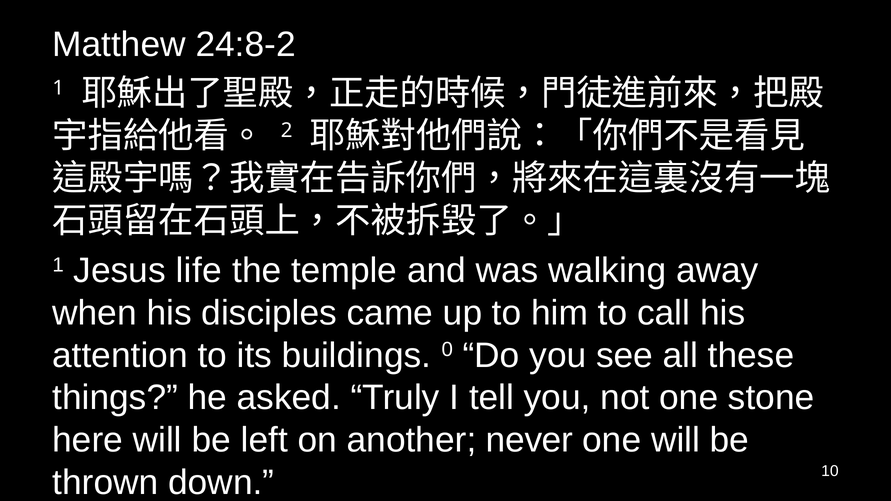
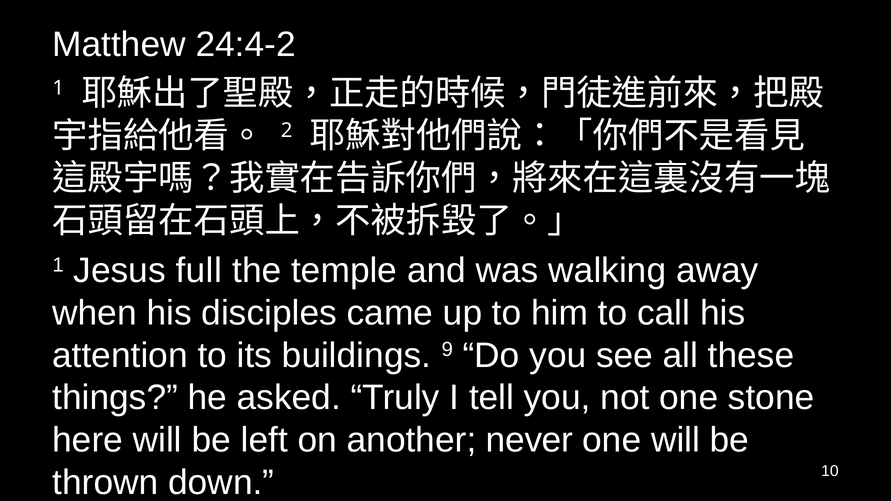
24:8-2: 24:8-2 -> 24:4-2 (246, 44)
life: life -> full (199, 271)
0: 0 -> 9 (447, 350)
